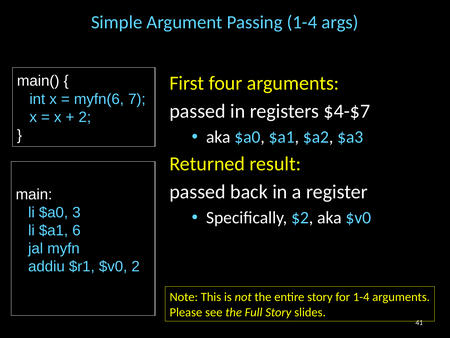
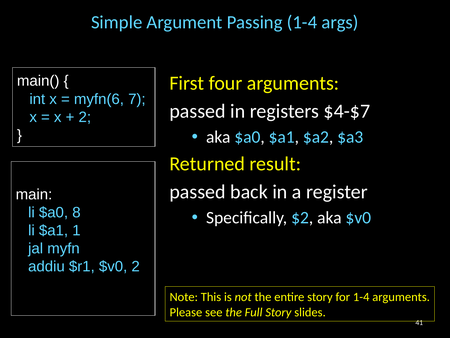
3: 3 -> 8 (76, 212)
6: 6 -> 1 (76, 230)
